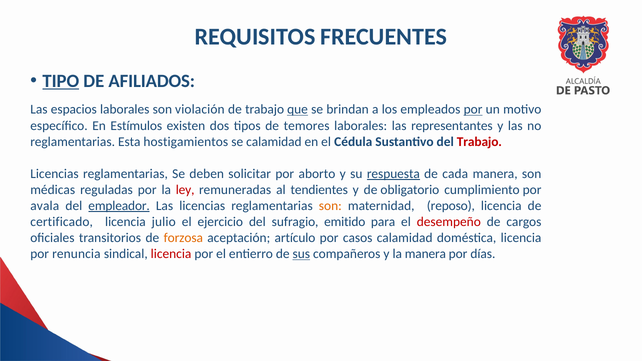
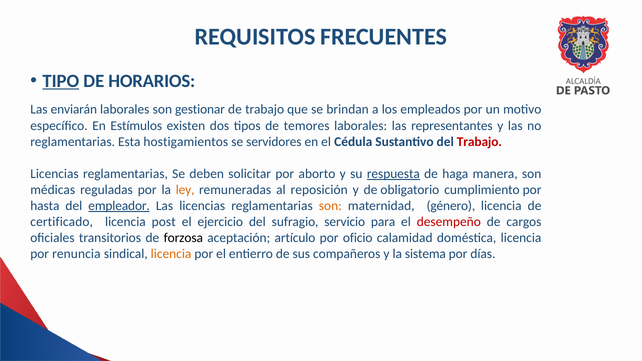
AFILIADOS: AFILIADOS -> HORARIOS (152, 81)
espacios: espacios -> enviarán (74, 110)
violación: violación -> gestionar (200, 110)
que underline: present -> none (298, 110)
por underline: present -> none (473, 110)
se calamidad: calamidad -> servidores (274, 142)
cada: cada -> haga (455, 174)
ley colour: red -> orange (185, 190)
tendientes: tendientes -> reposición (319, 190)
avala: avala -> hasta (45, 206)
reposo: reposo -> género (451, 206)
julio: julio -> post (164, 222)
emitido: emitido -> servicio (345, 222)
forzosa colour: orange -> black (183, 238)
casos: casos -> oficio (358, 238)
licencia colour: red -> orange (171, 254)
sus underline: present -> none (301, 254)
la manera: manera -> sistema (425, 254)
